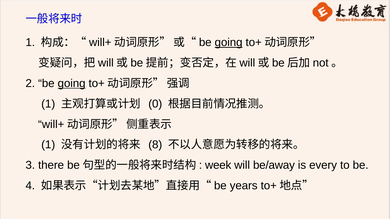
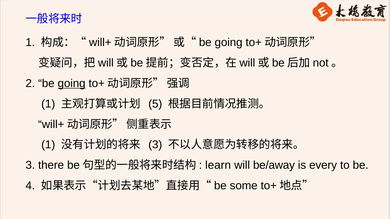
going underline: present -> none (229, 43)
0: 0 -> 5 (155, 104)
8: 8 -> 3 (155, 145)
week: week -> learn (218, 165)
years: years -> some (244, 186)
